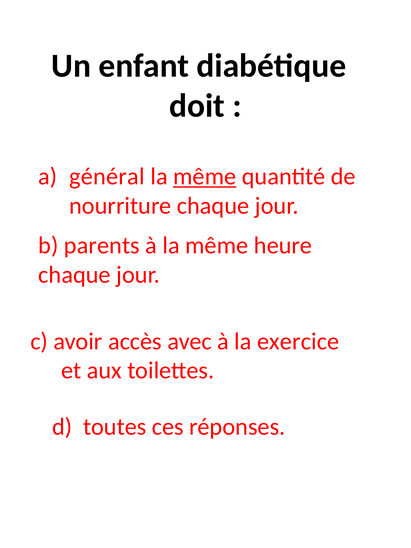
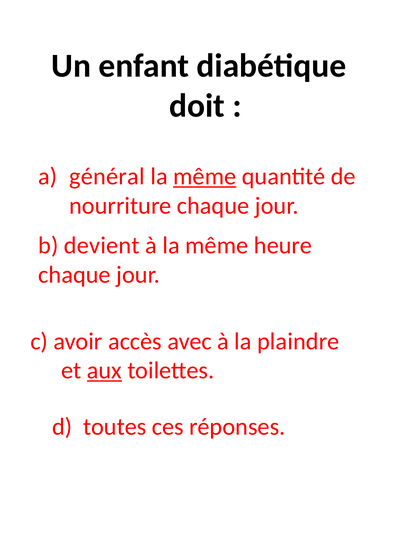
parents: parents -> devient (102, 246)
exercice: exercice -> plaindre (298, 341)
aux underline: none -> present (104, 371)
